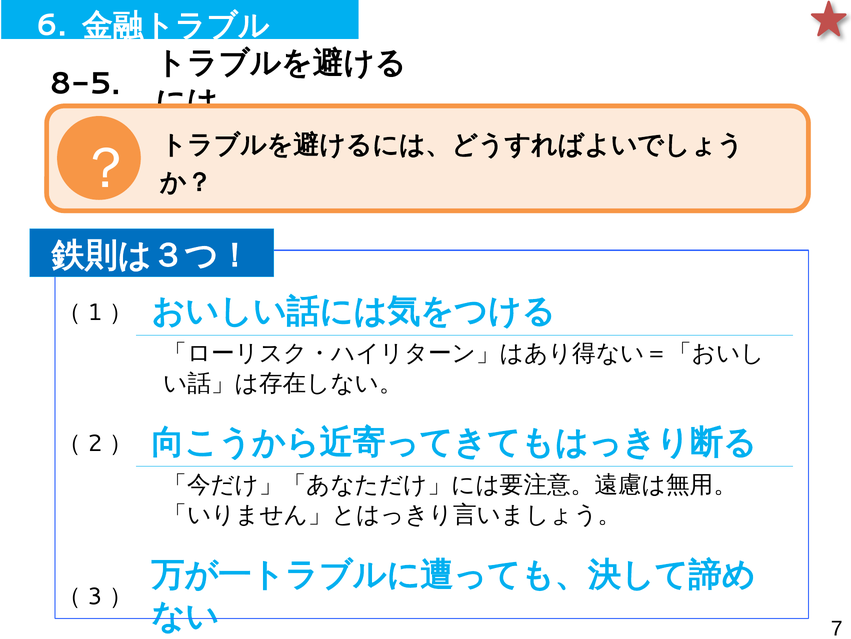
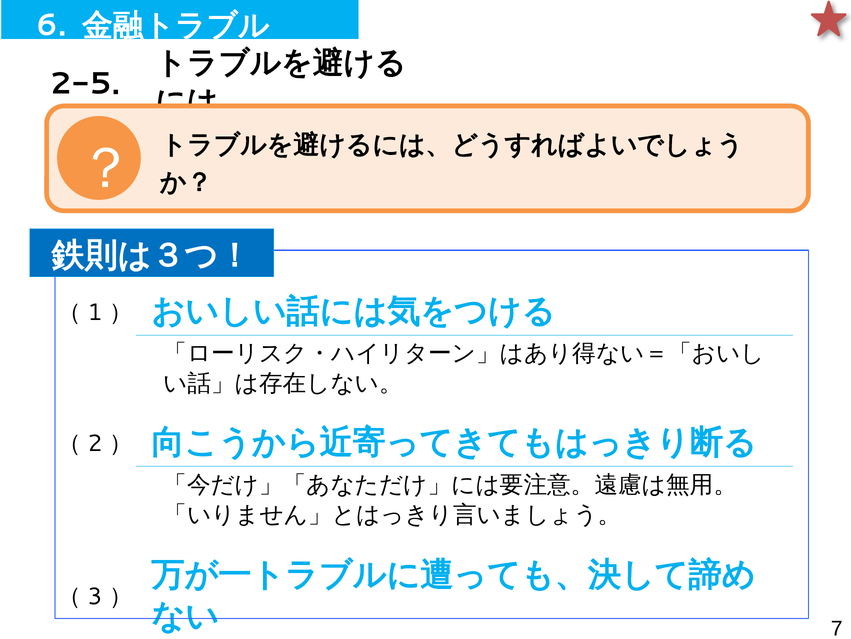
8-5: 8-5 -> 2-5 (85, 84)
